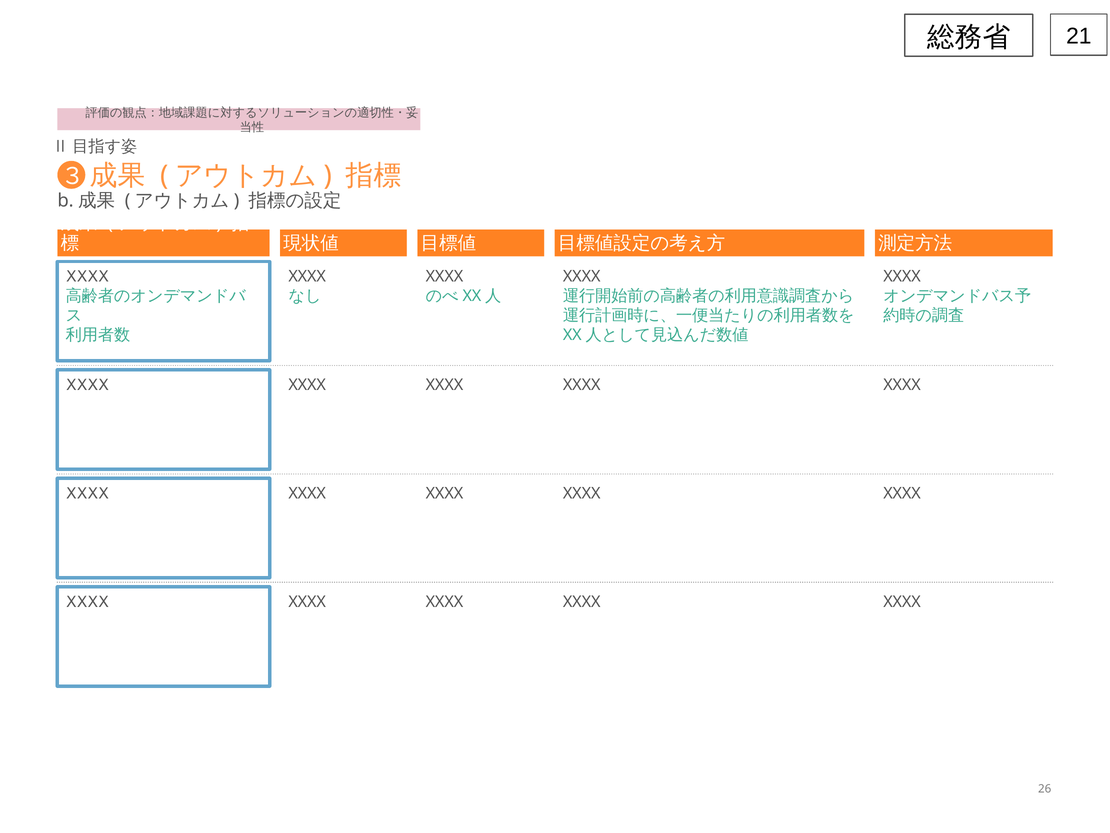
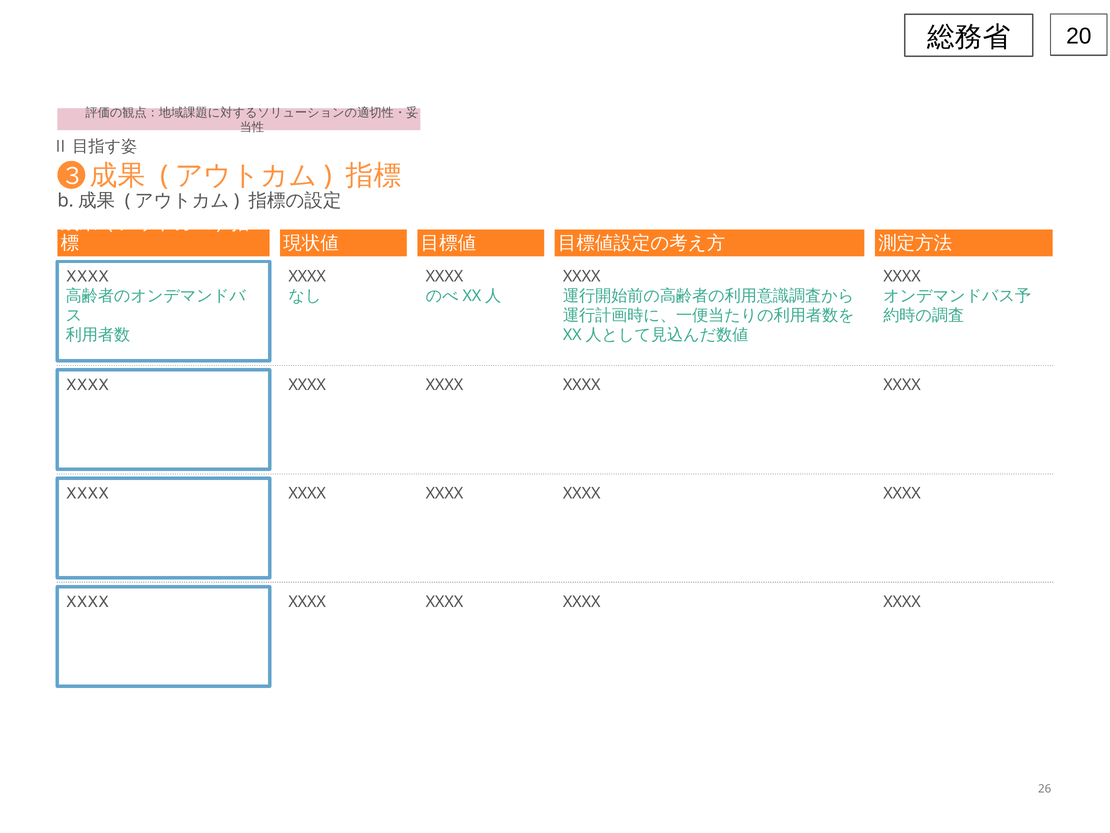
21: 21 -> 20 (1079, 36)
